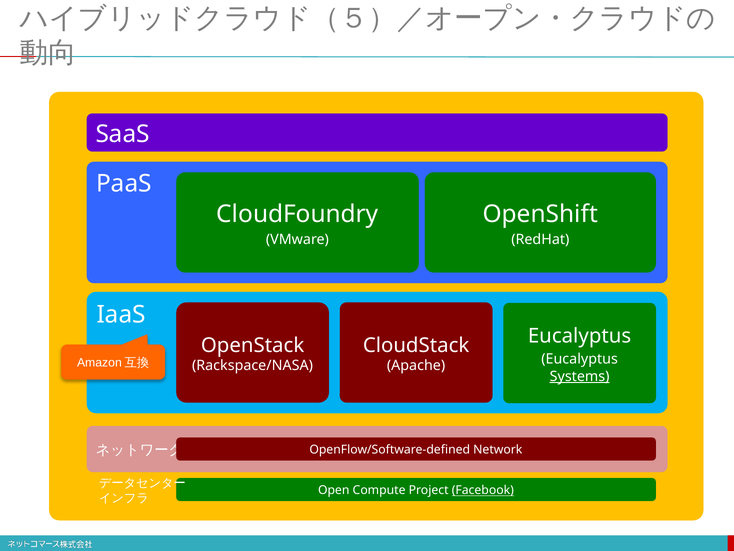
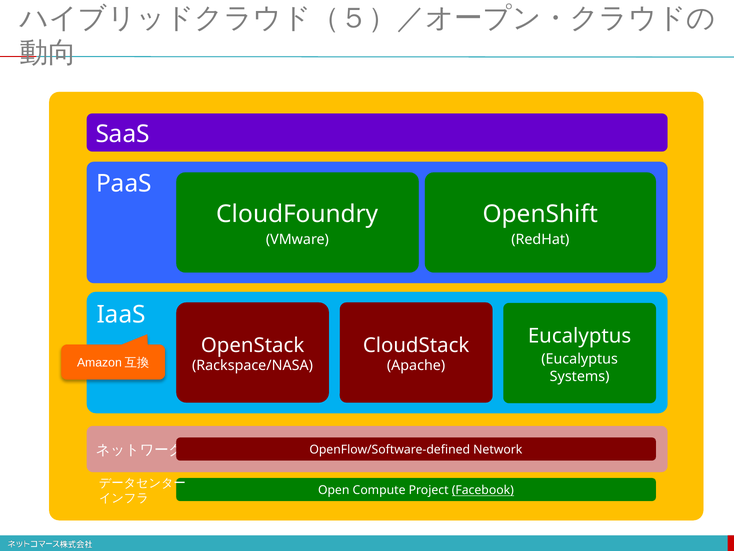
Systems underline: present -> none (580, 376)
